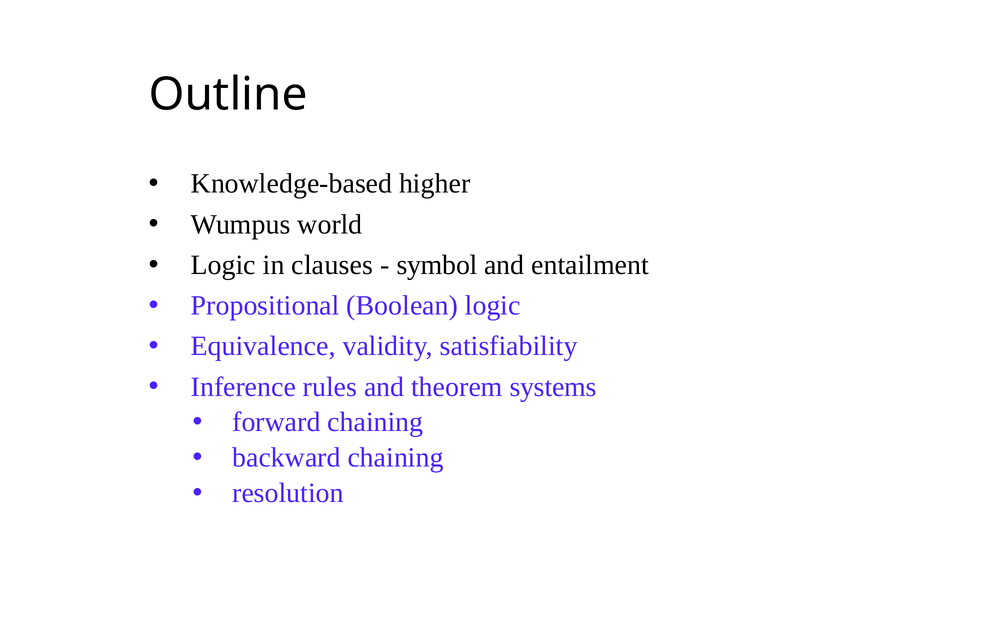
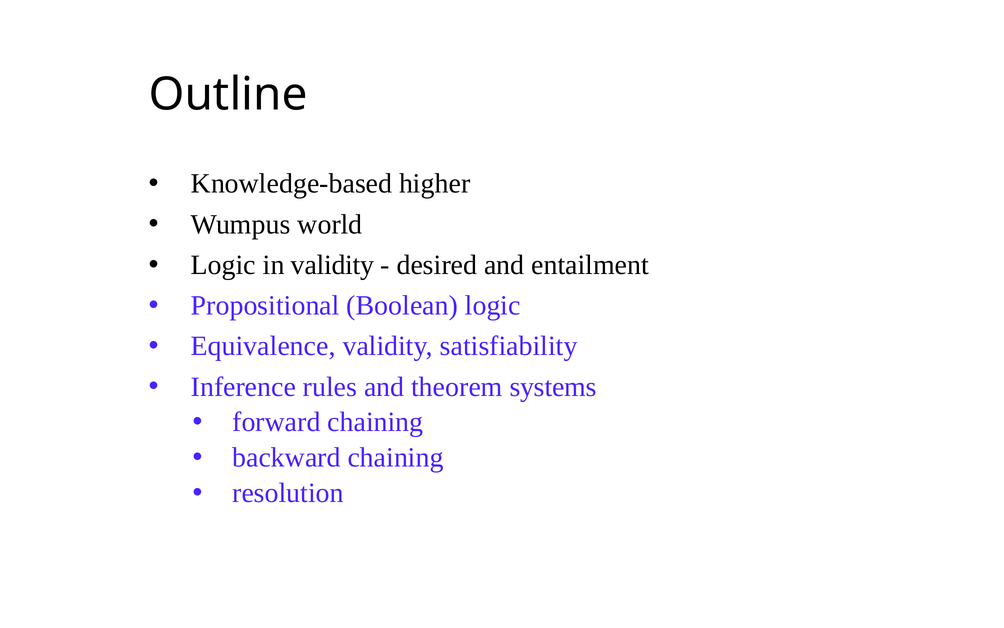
in clauses: clauses -> validity (333, 265)
symbol: symbol -> desired (437, 265)
